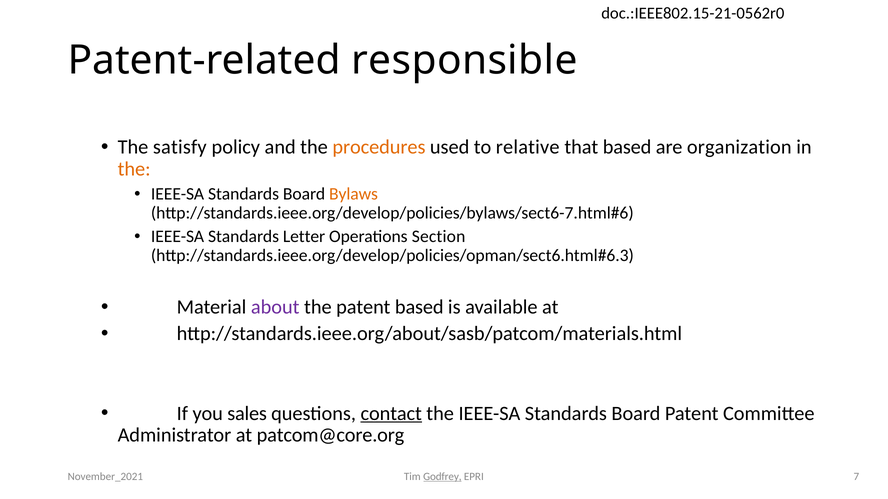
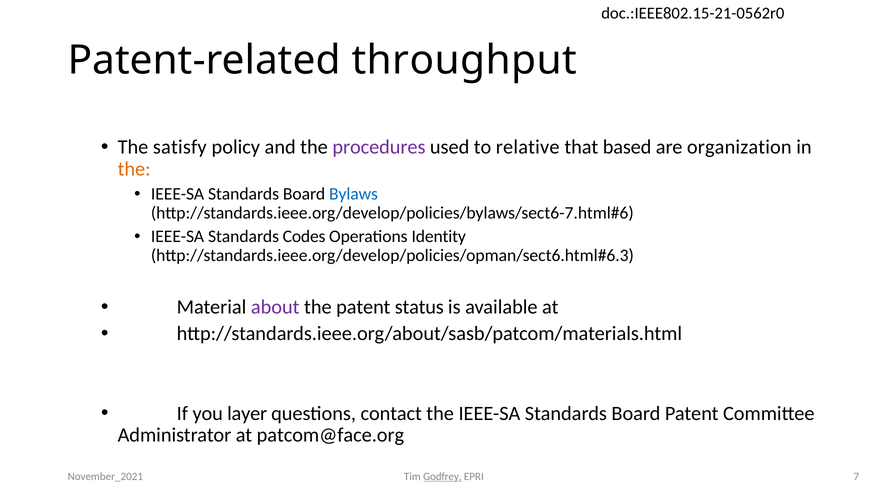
responsible: responsible -> throughput (464, 60)
procedures colour: orange -> purple (379, 147)
Bylaws colour: orange -> blue (354, 194)
Letter: Letter -> Codes (304, 237)
Section: Section -> Identity (439, 237)
patent based: based -> status (419, 307)
sales: sales -> layer (247, 414)
contact underline: present -> none (391, 414)
patcom@core.org: patcom@core.org -> patcom@face.org (330, 436)
